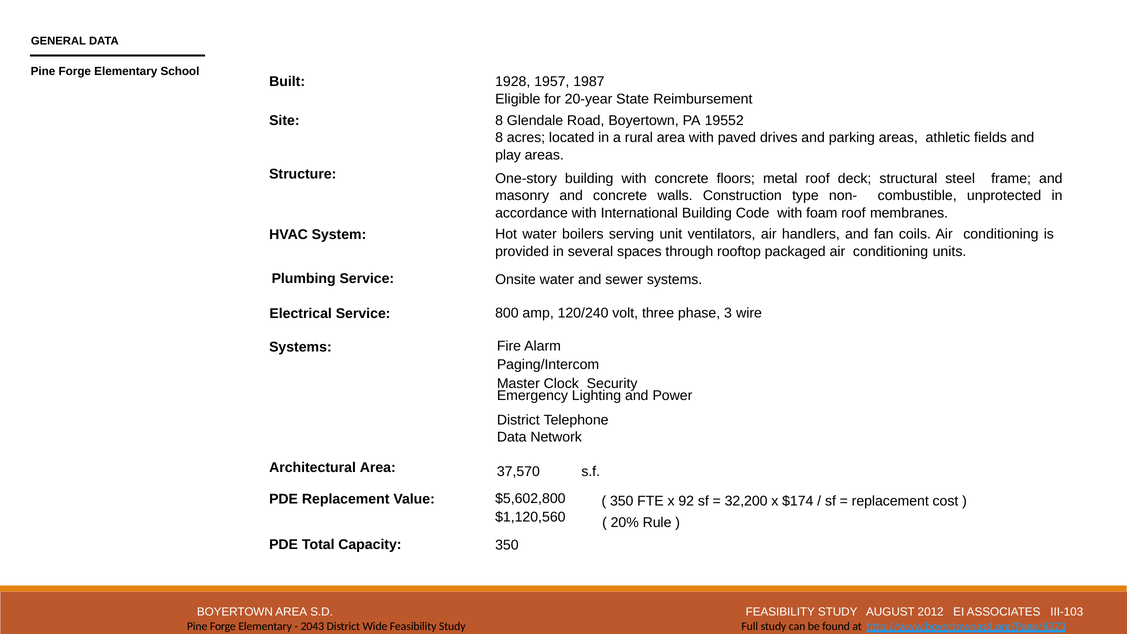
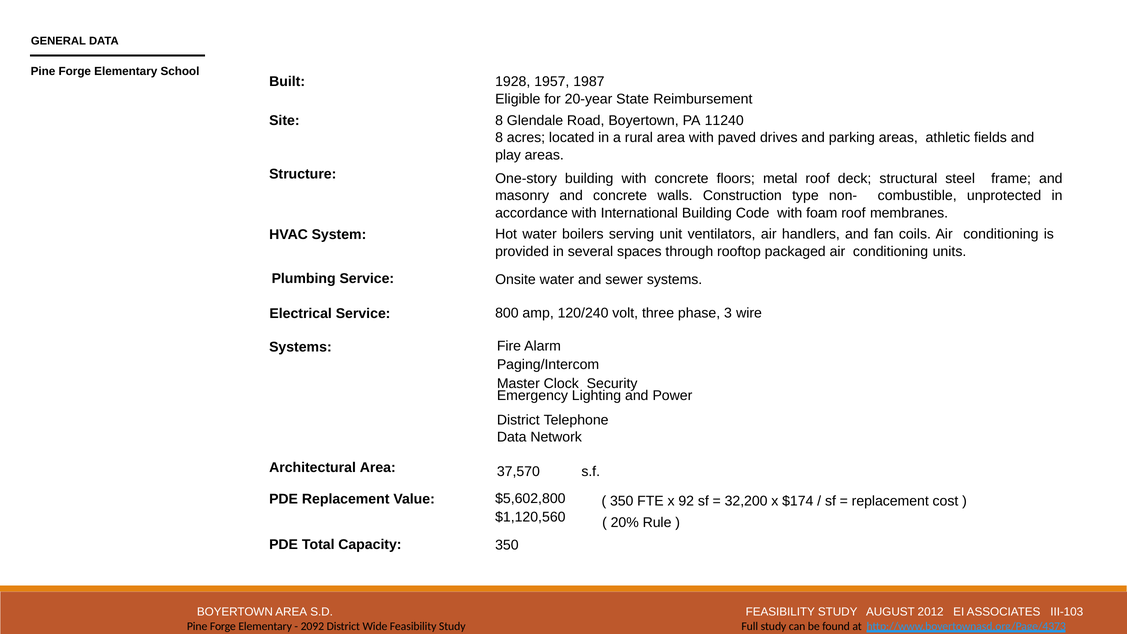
19552: 19552 -> 11240 (724, 120)
2043: 2043 -> 2092 (312, 626)
